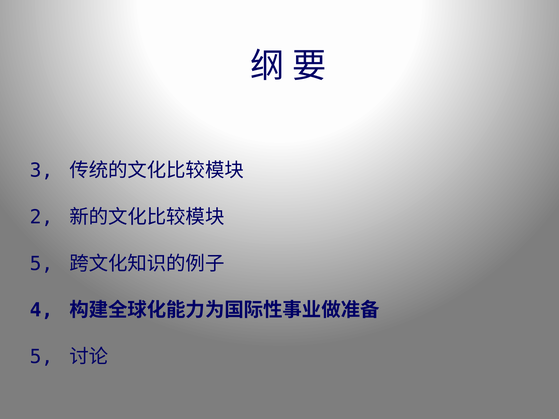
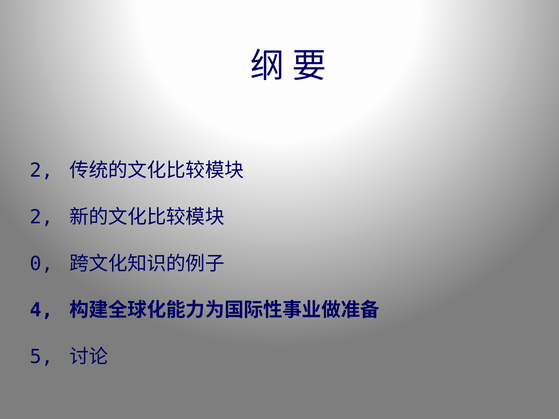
3: 3 -> 2 (41, 171)
5: 5 -> 0 (41, 264)
